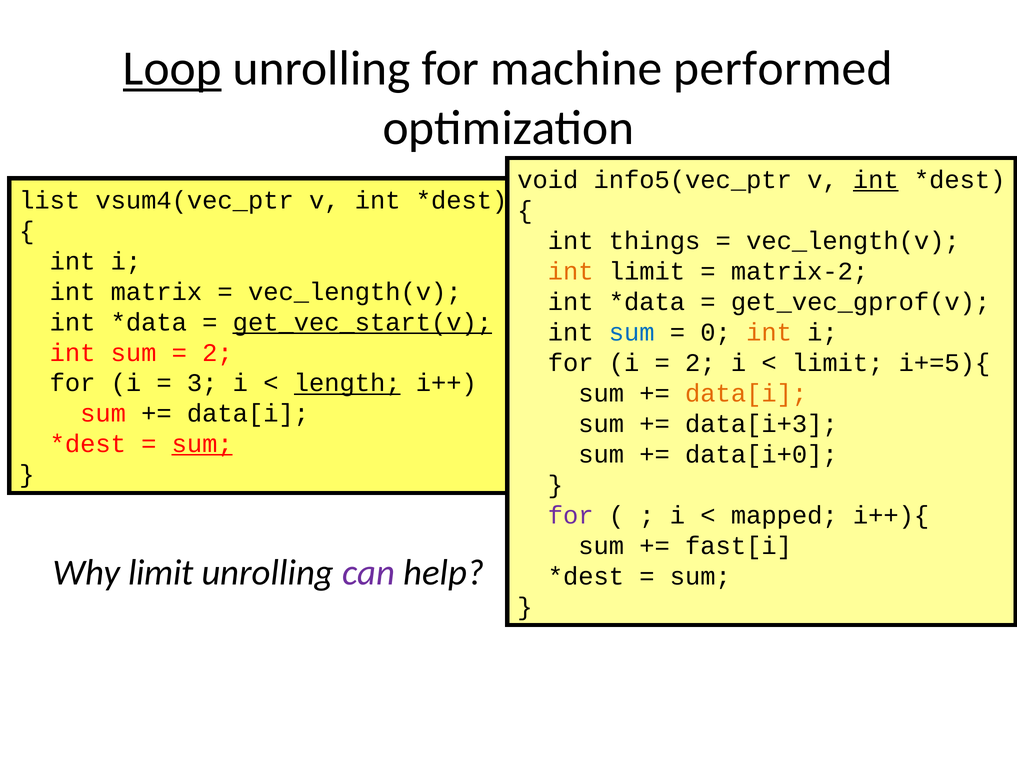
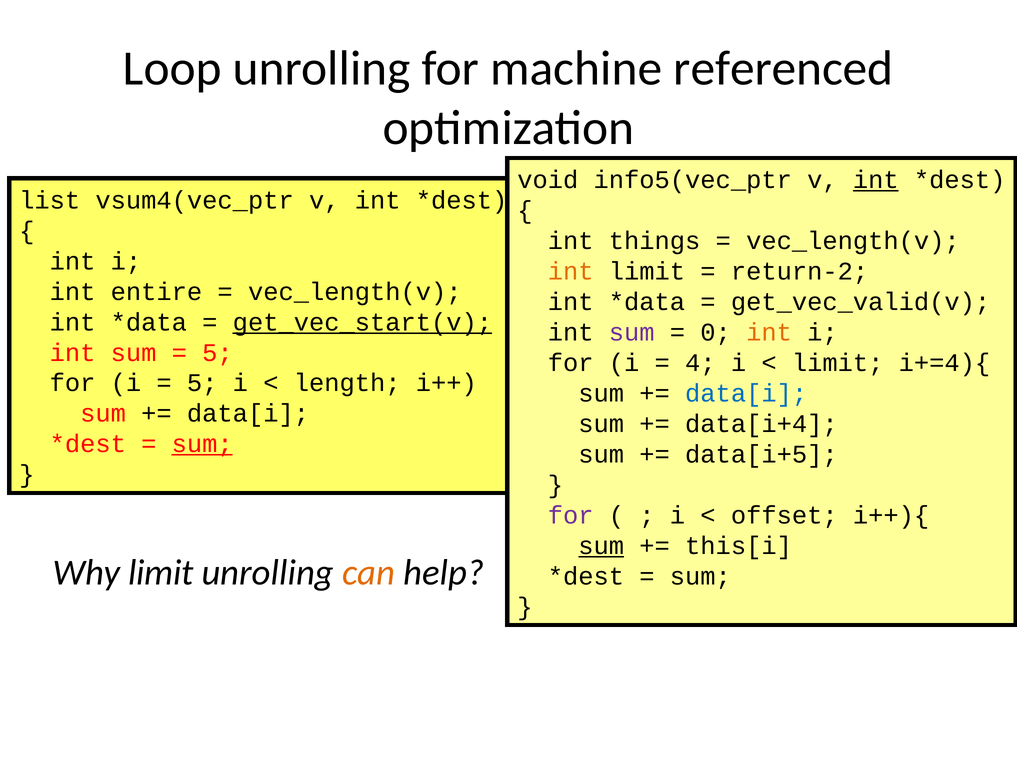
Loop underline: present -> none (172, 69)
performed: performed -> referenced (783, 69)
matrix-2: matrix-2 -> return-2 (800, 272)
matrix: matrix -> entire (156, 292)
get_vec_gprof(v: get_vec_gprof(v -> get_vec_valid(v (861, 302)
sum colour: blue -> purple (632, 333)
2: 2 -> 5 (217, 353)
2: 2 -> 4 (700, 363)
i+=5){: i+=5){ -> i+=4){ (944, 363)
3: 3 -> 5 (202, 383)
length underline: present -> none (347, 383)
data[i colour: orange -> blue (746, 394)
data[i+3: data[i+3 -> data[i+4 (761, 424)
data[i+0: data[i+0 -> data[i+5 (761, 455)
mapped: mapped -> offset (784, 516)
sum underline: none -> present (601, 546)
fast[i: fast[i -> this[i (739, 546)
can colour: purple -> orange (369, 573)
